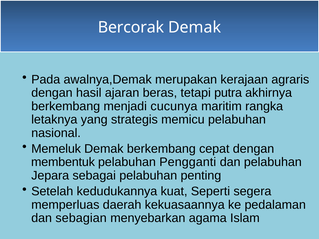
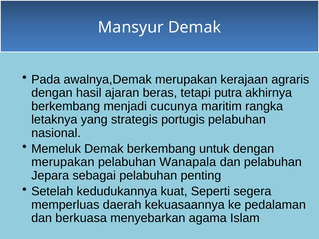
Bercorak: Bercorak -> Mansyur (131, 27)
memicu: memicu -> portugis (183, 120)
cepat: cepat -> untuk (214, 149)
membentuk: membentuk -> merupakan (63, 162)
Pengganti: Pengganti -> Wanapala (188, 162)
sebagian: sebagian -> berkuasa (81, 218)
